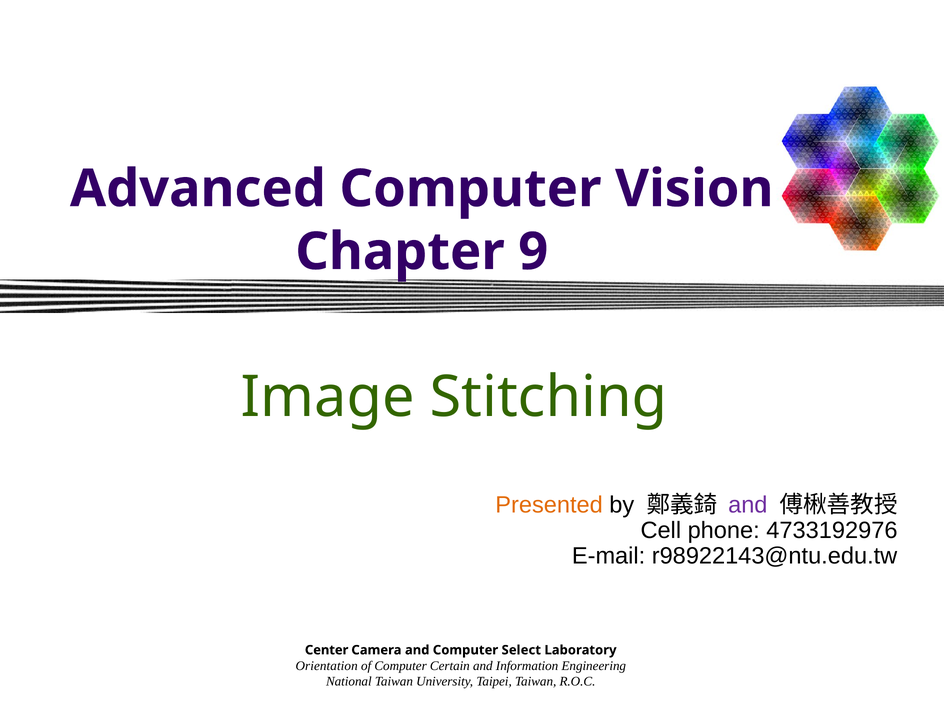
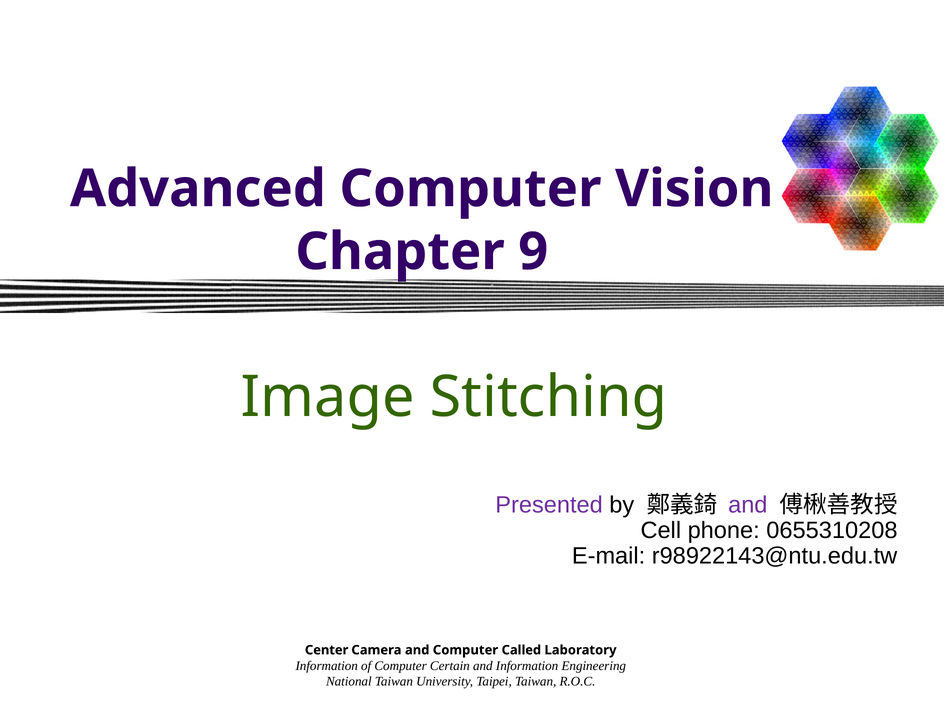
Presented colour: orange -> purple (549, 505)
4733192976: 4733192976 -> 0655310208 (832, 530)
Select: Select -> Called (521, 650)
Orientation: Orientation -> Information (327, 666)
